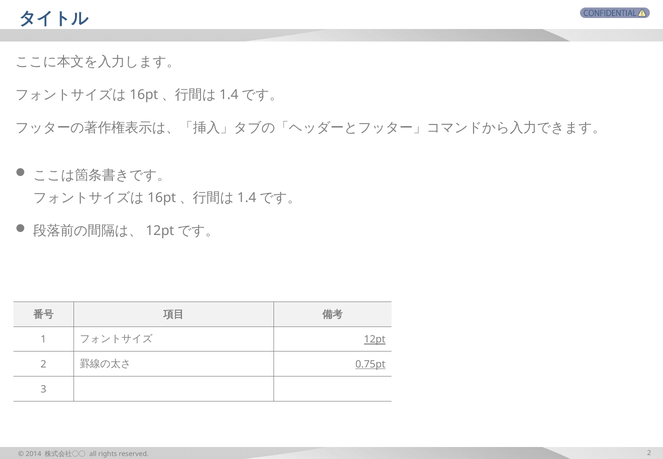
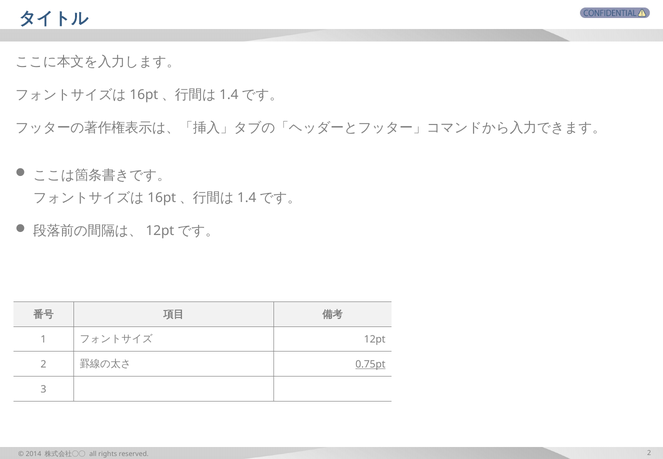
12pt underline: present -> none (375, 340)
